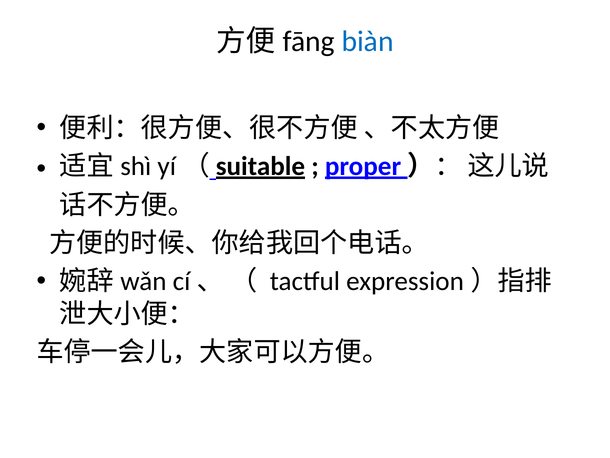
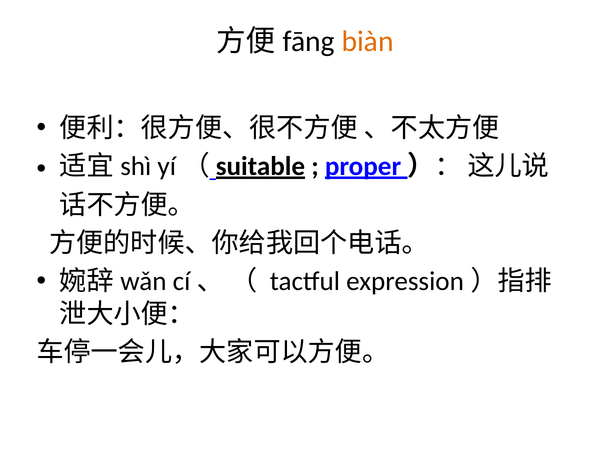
biàn colour: blue -> orange (368, 41)
